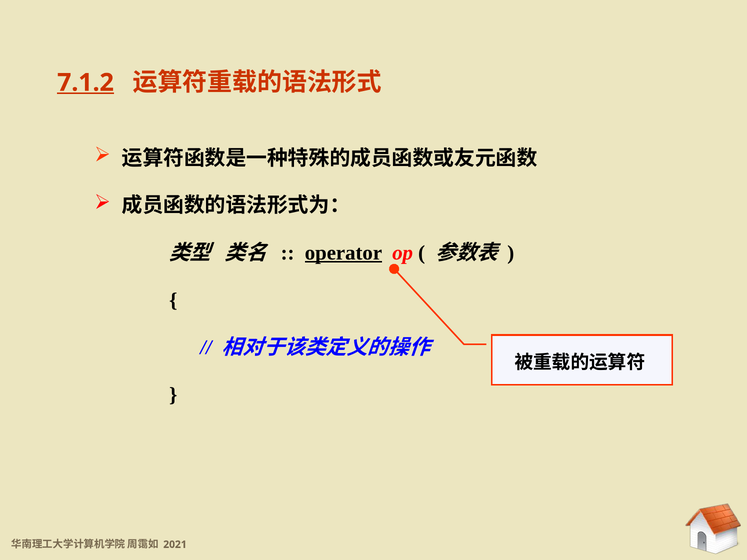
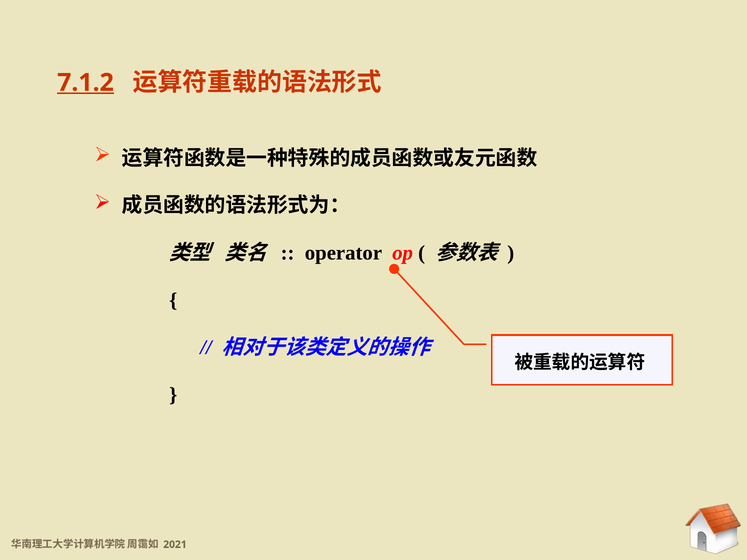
operator underline: present -> none (343, 253)
